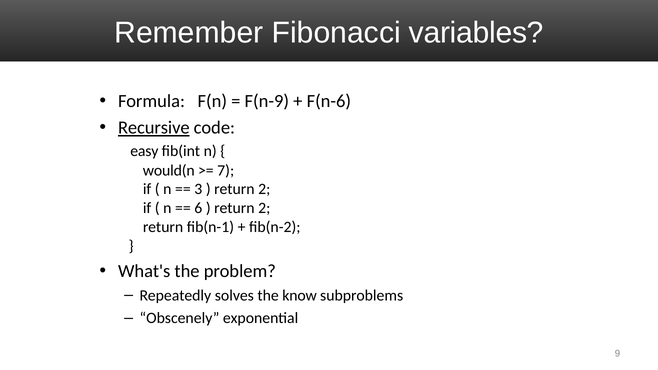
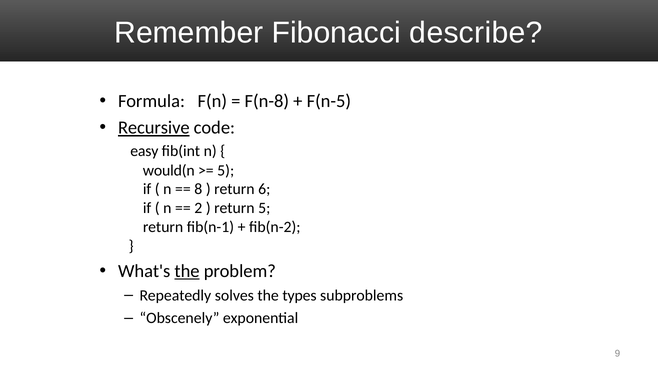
variables: variables -> describe (476, 33)
F(n-9: F(n-9 -> F(n-8 (267, 101)
F(n-6: F(n-6 -> F(n-5 (329, 101)
7: 7 -> 5 (226, 170)
3: 3 -> 8 (198, 189)
2: 2 -> 6 (264, 189)
6: 6 -> 2 (198, 208)
2: 2 -> 5 (264, 208)
the underline: none -> present (187, 271)
know: know -> types (300, 295)
